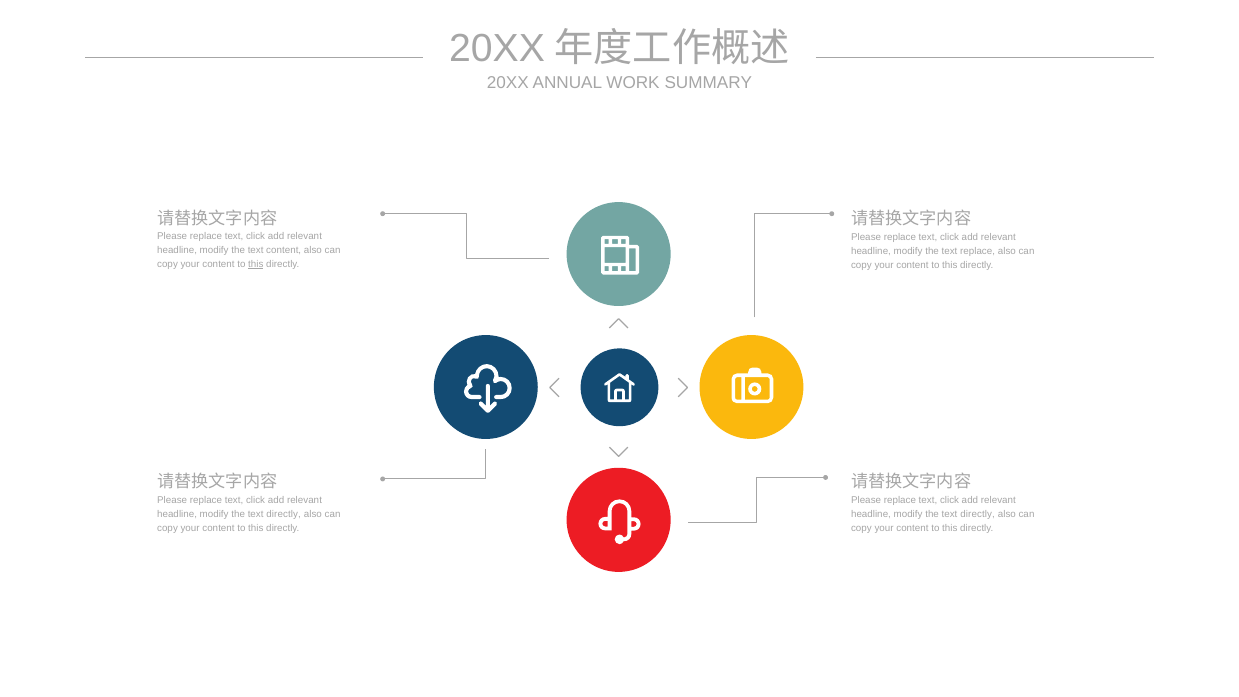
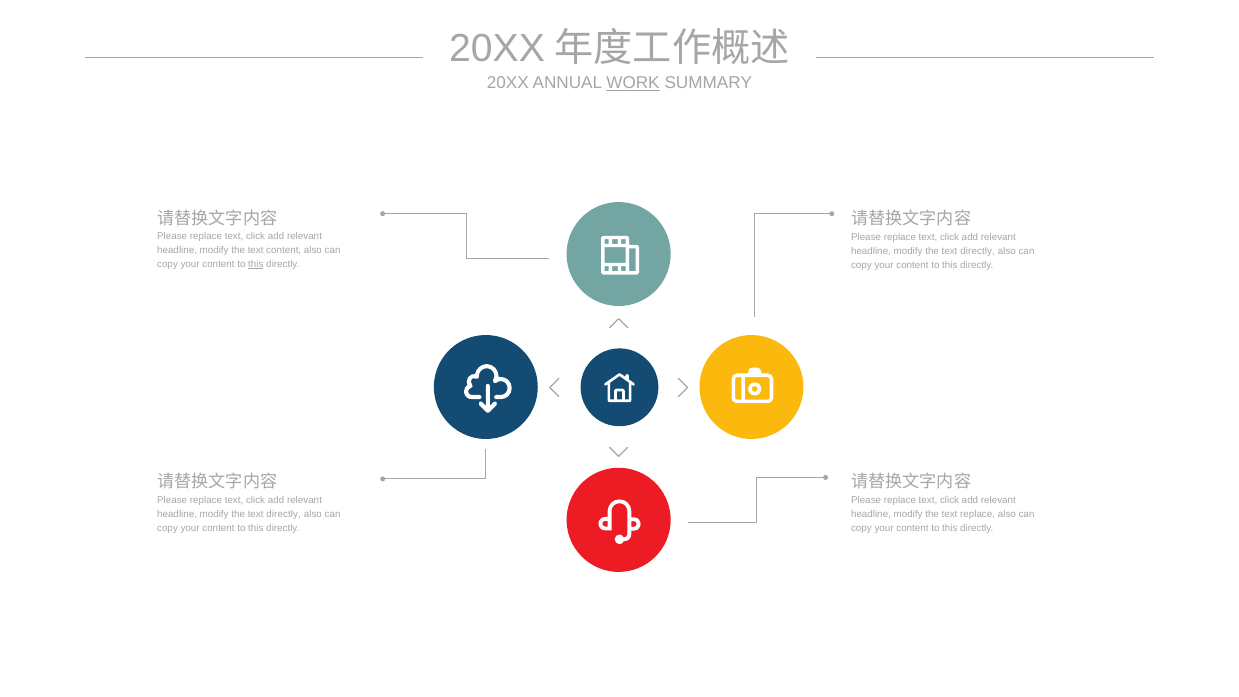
WORK underline: none -> present (633, 83)
replace: replace -> directly (978, 251)
directly: directly -> replace (978, 514)
